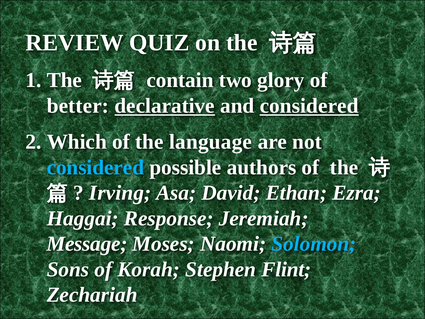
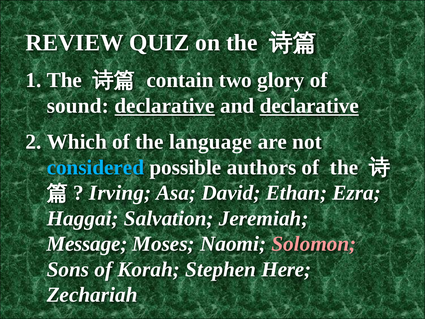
better: better -> sound (78, 106)
and considered: considered -> declarative (309, 106)
Response: Response -> Salvation (169, 218)
Solomon colour: light blue -> pink (314, 244)
Flint: Flint -> Here (286, 269)
